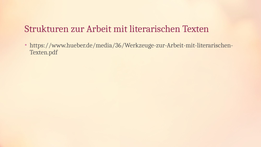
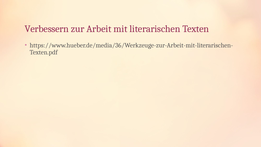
Strukturen: Strukturen -> Verbessern (47, 29)
